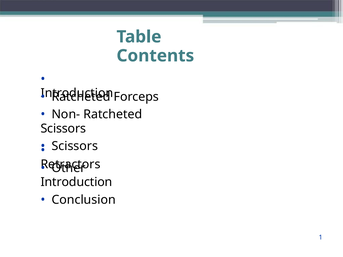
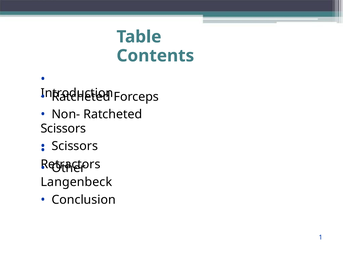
Introduction: Introduction -> Langenbeck (76, 182)
